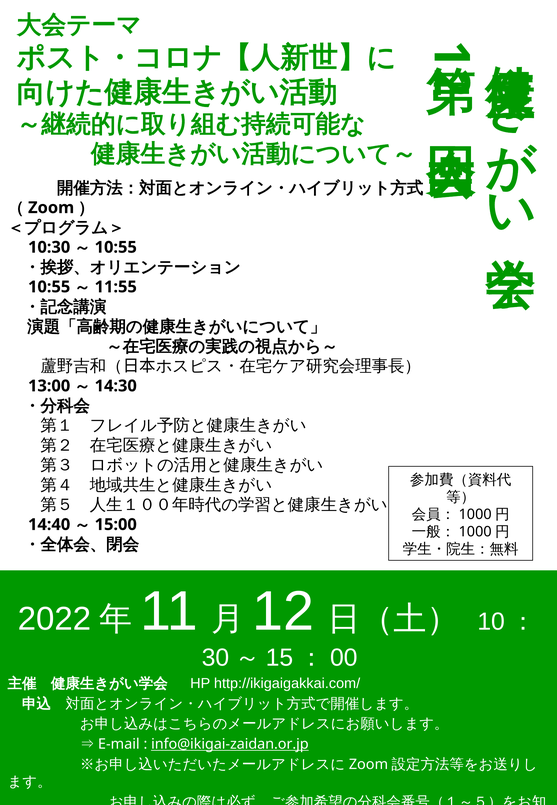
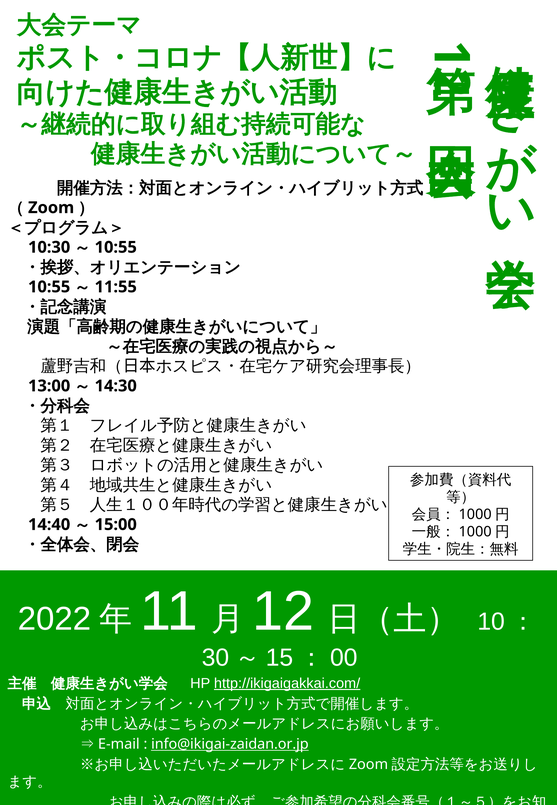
http://ikigaigakkai.com/ underline: none -> present (287, 683)
